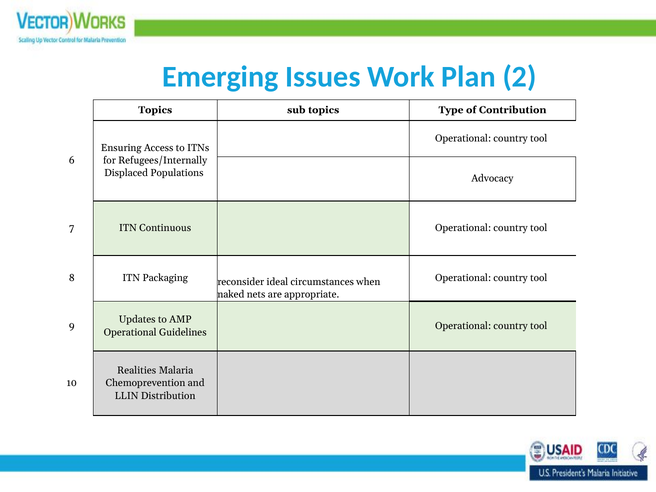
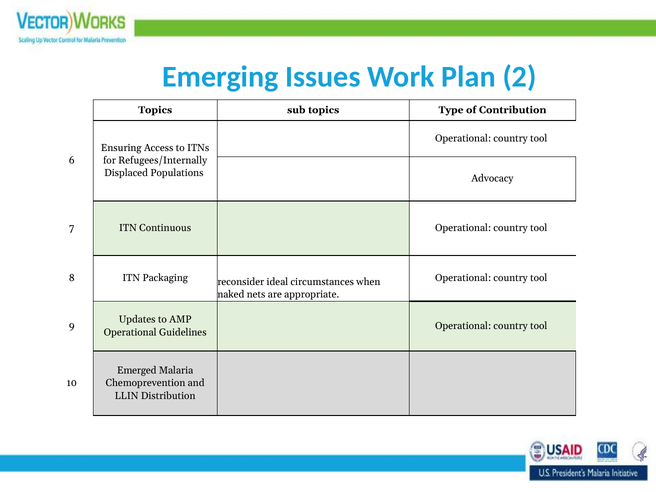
Realities: Realities -> Emerged (137, 370)
